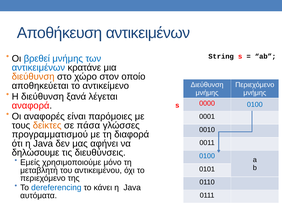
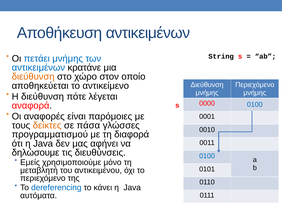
βρεθεί: βρεθεί -> πετάει (37, 58)
ξανά: ξανά -> πότε (76, 96)
